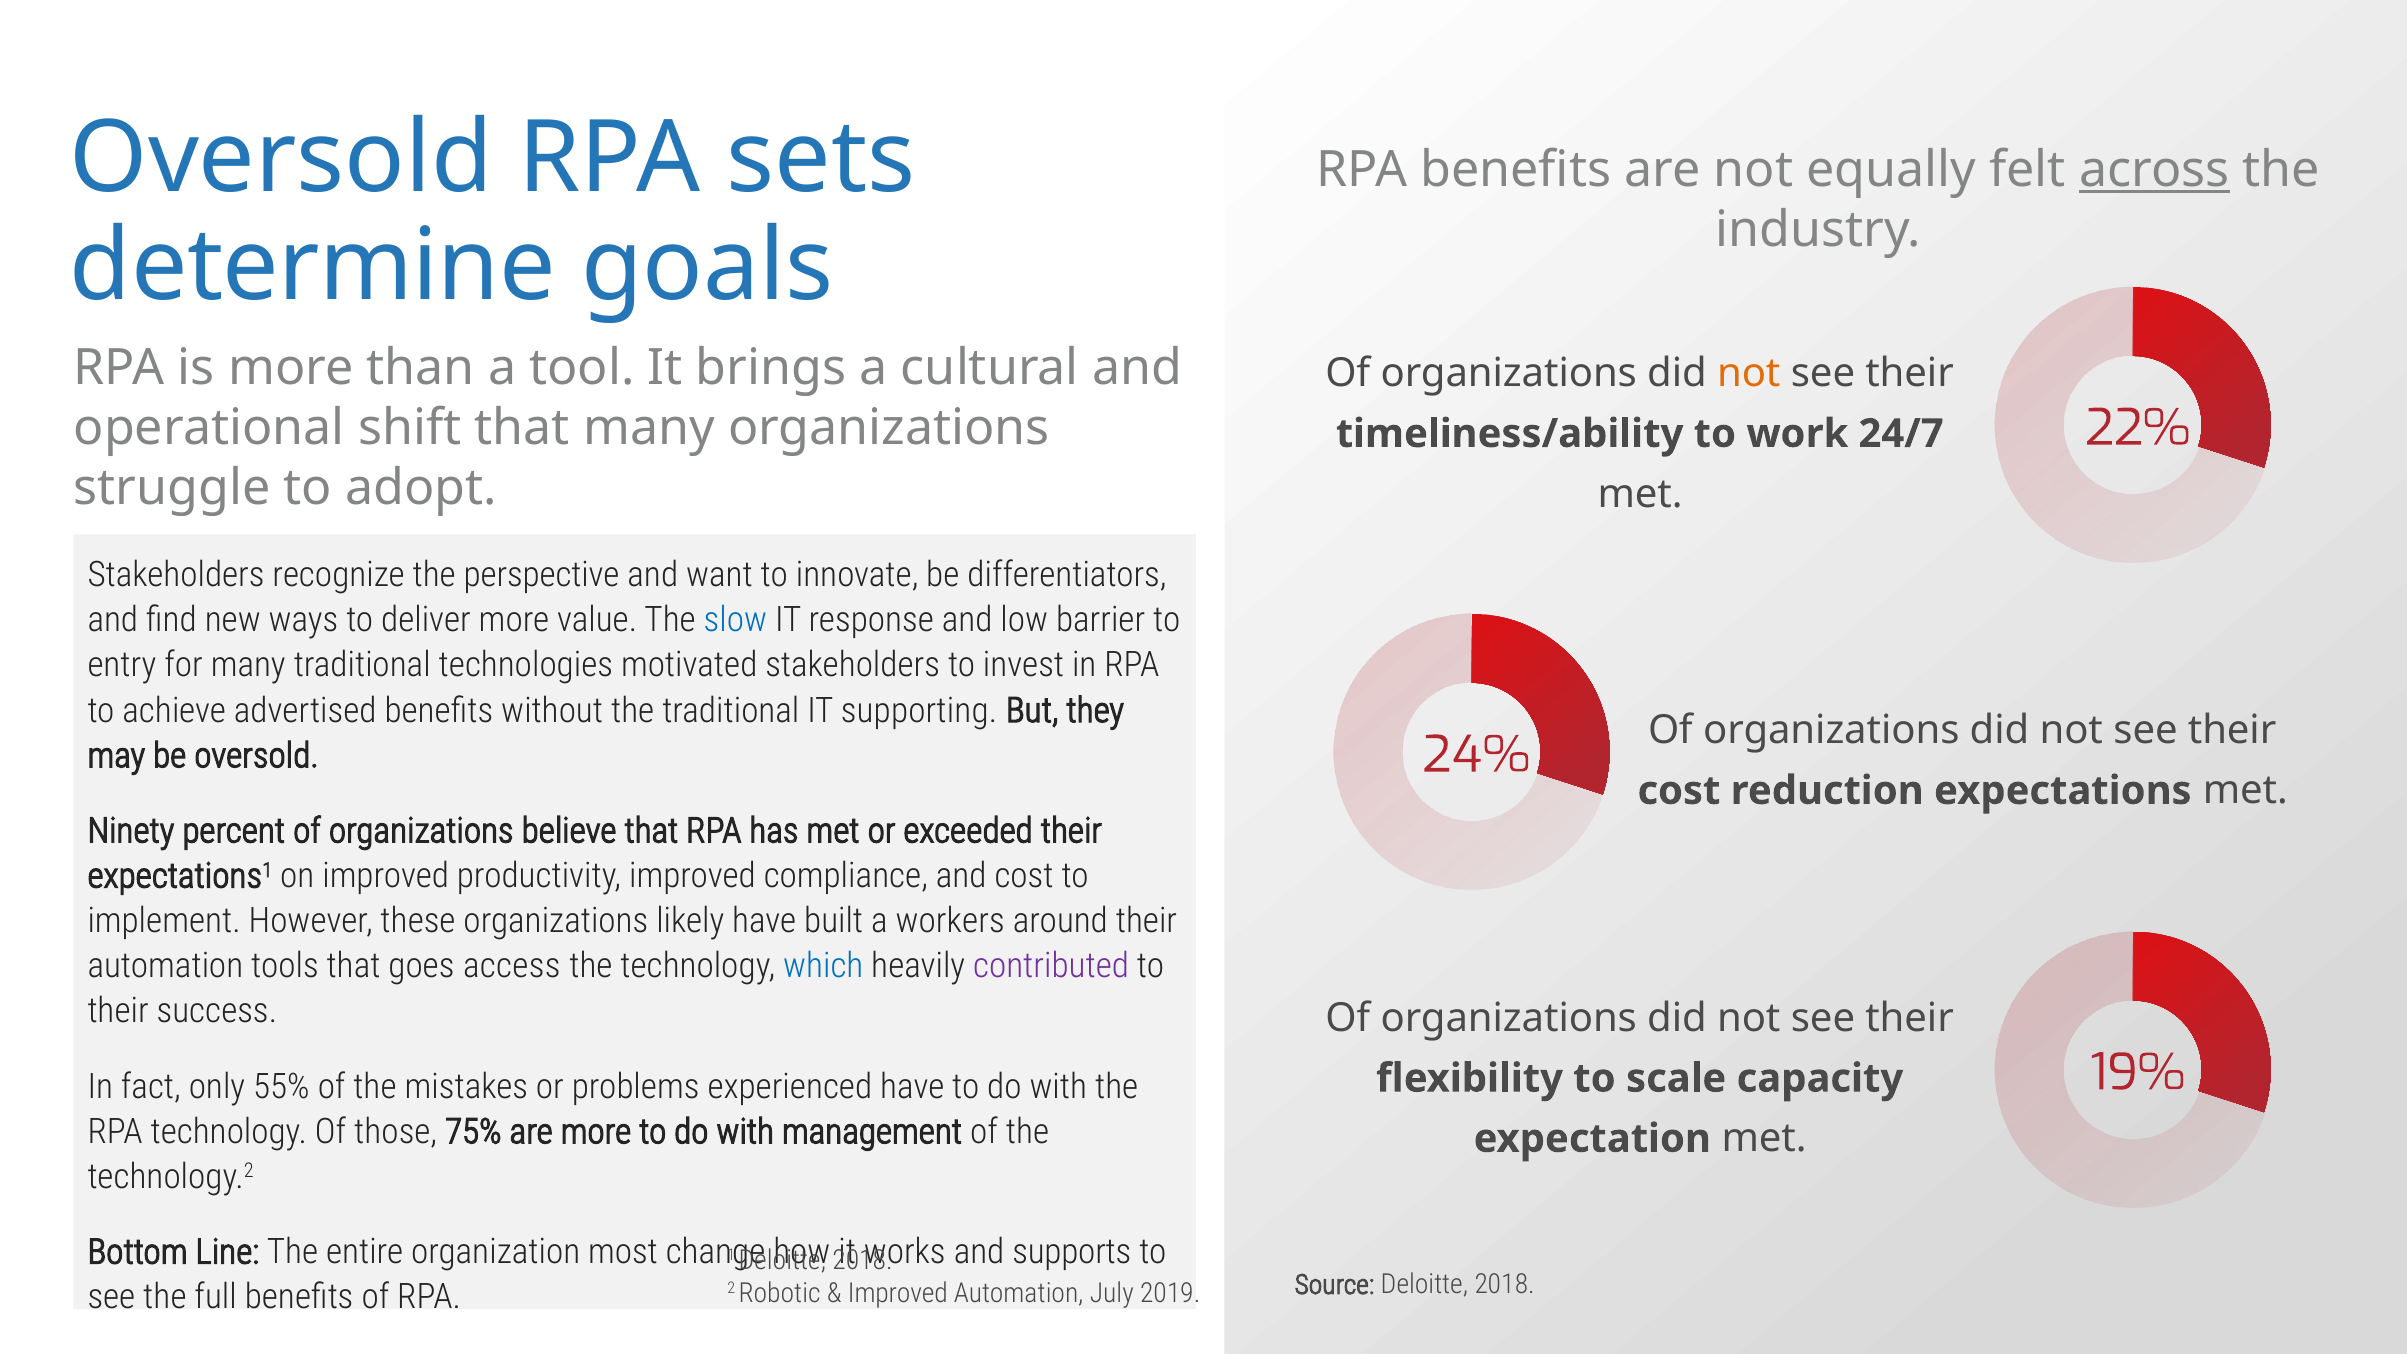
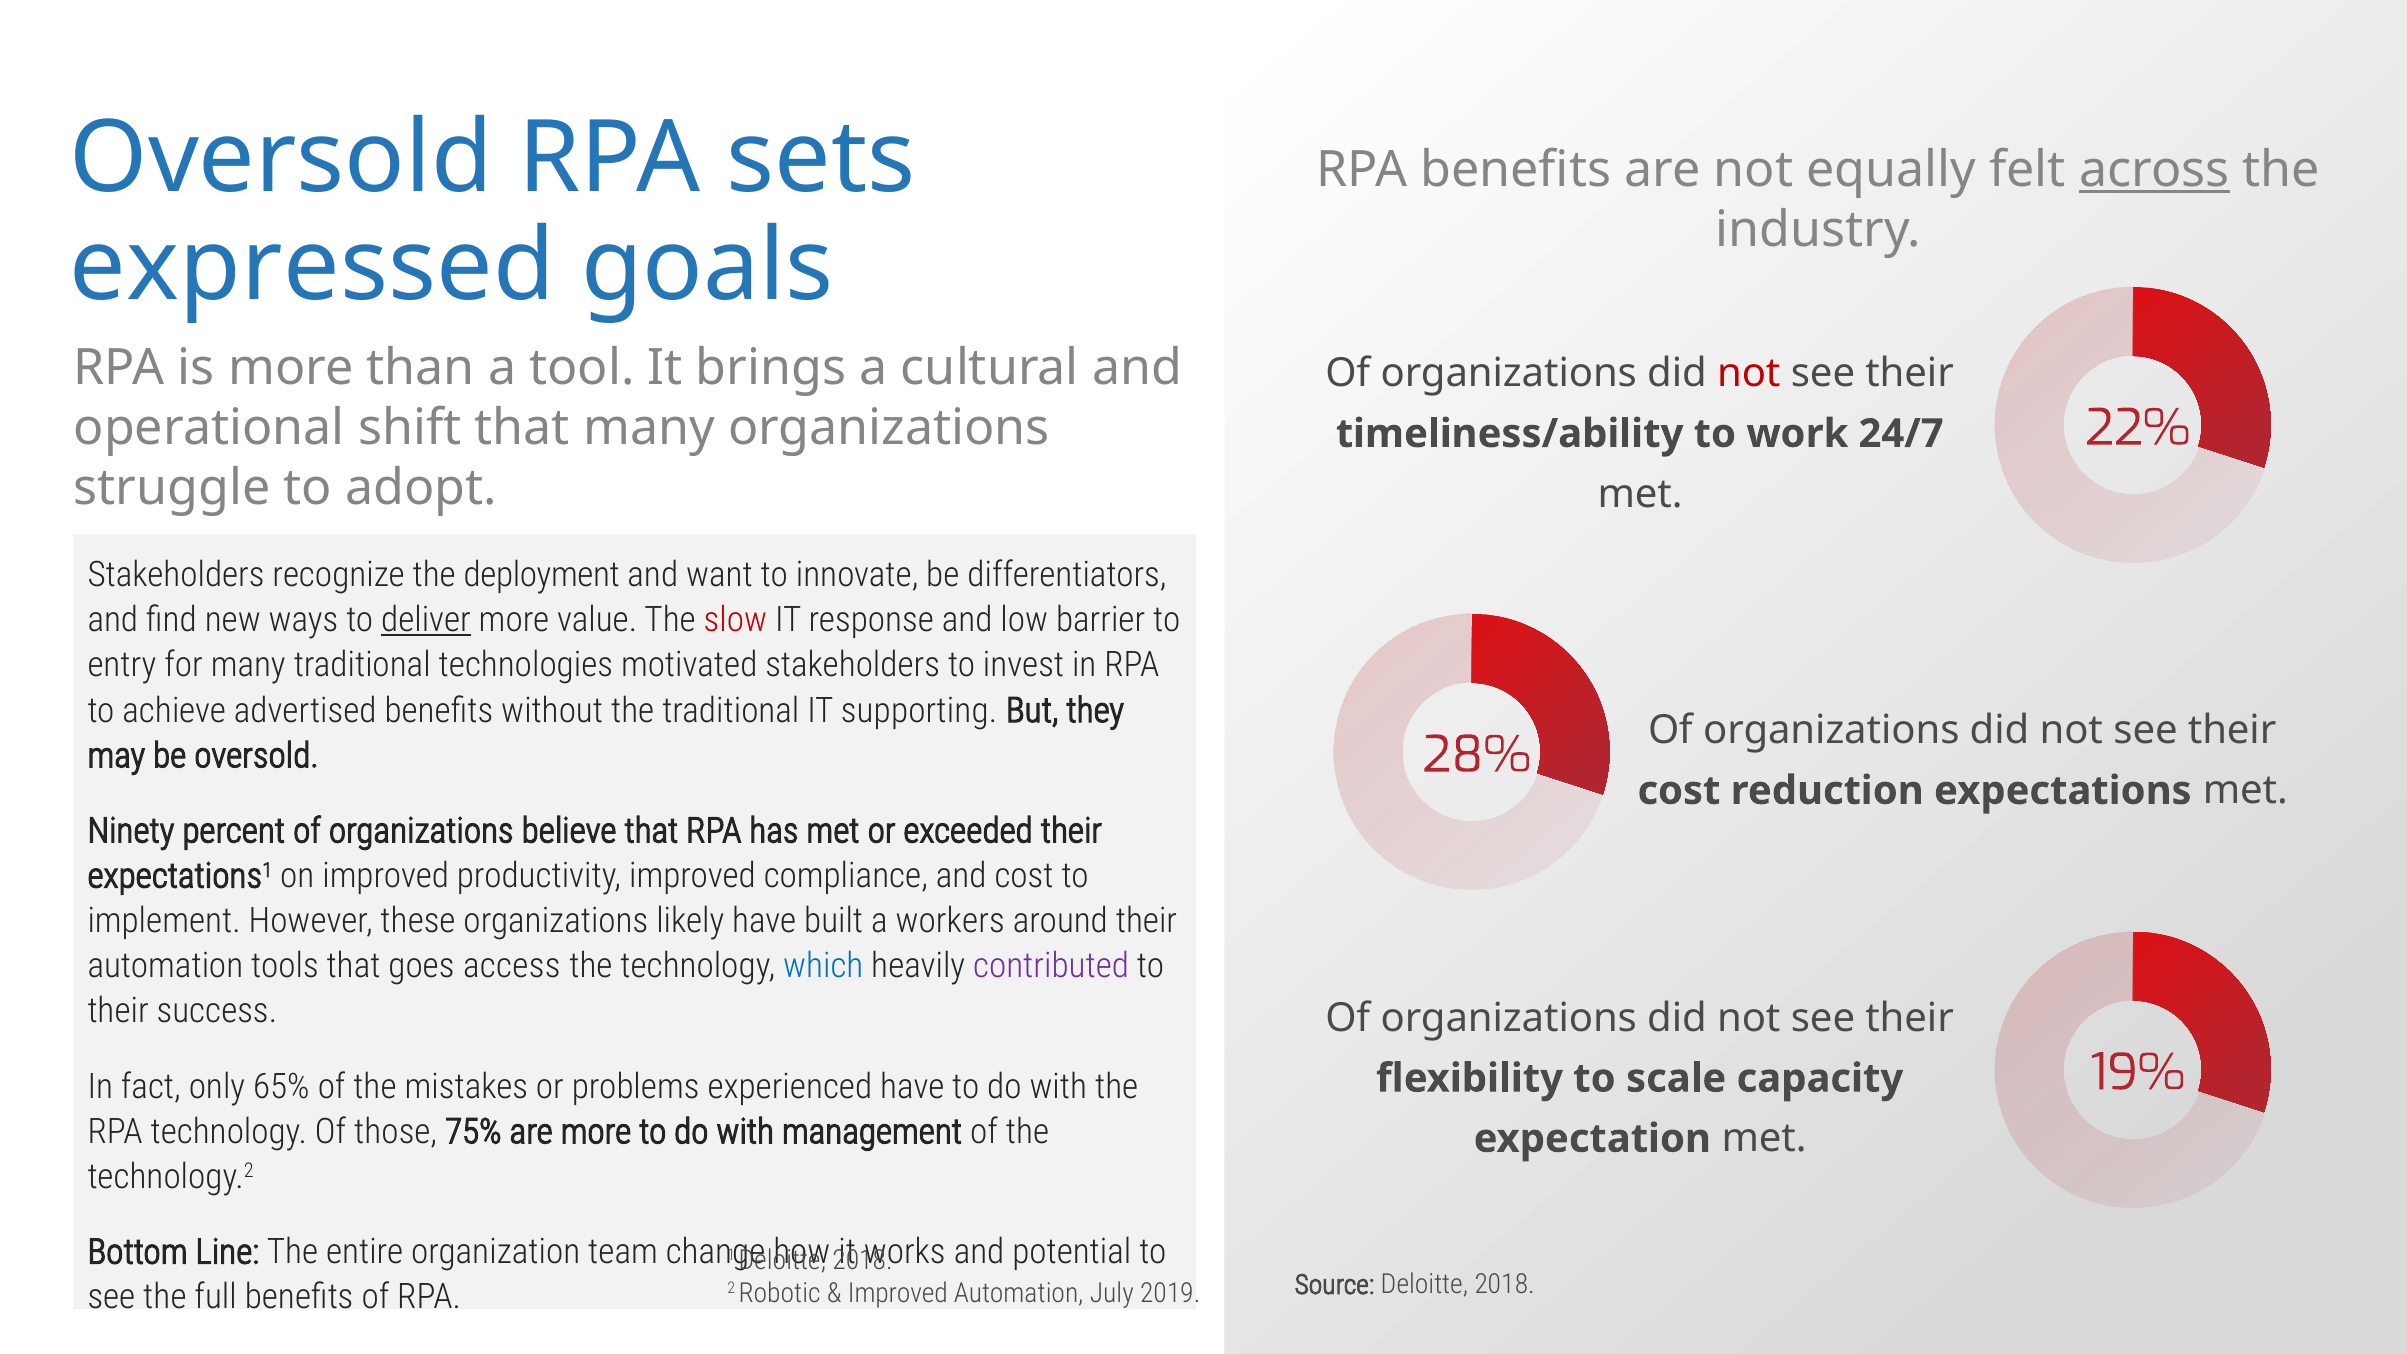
determine: determine -> expressed (313, 266)
not colour: orange -> red (1749, 374)
perspective: perspective -> deployment (542, 575)
deliver underline: none -> present (426, 620)
slow colour: blue -> red (735, 620)
24%: 24% -> 28% (1477, 755)
55%: 55% -> 65% (281, 1086)
most: most -> team (623, 1252)
supports: supports -> potential (1072, 1252)
